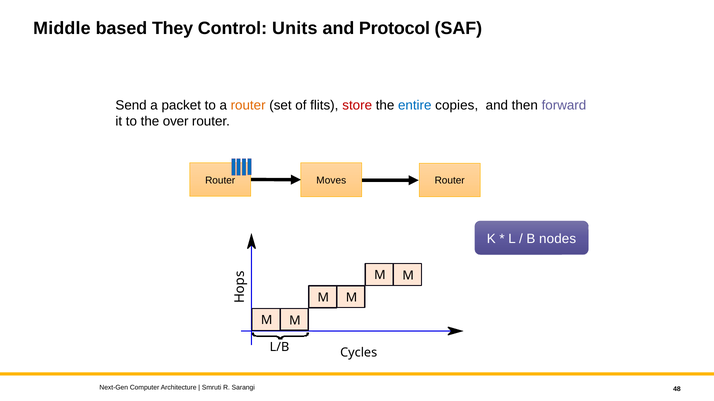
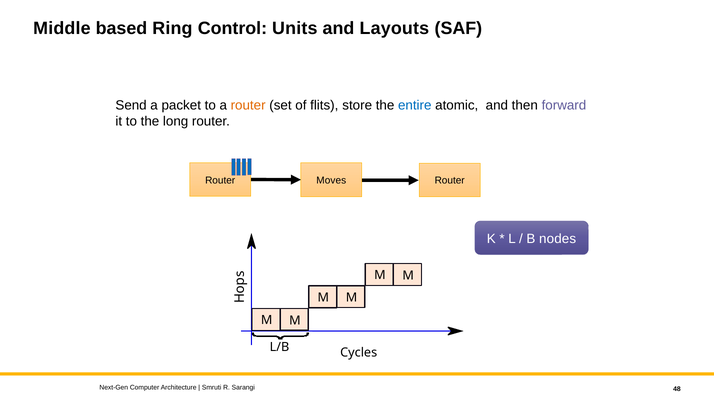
They: They -> Ring (172, 28)
Protocol: Protocol -> Layouts (394, 28)
store colour: red -> black (357, 106)
copies: copies -> atomic (457, 106)
over: over -> long (176, 122)
